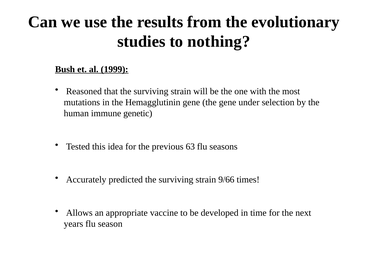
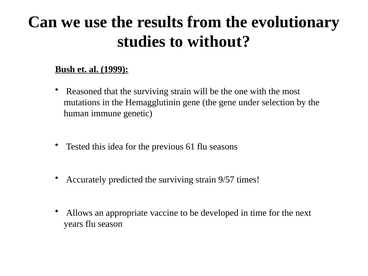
nothing: nothing -> without (219, 42)
63: 63 -> 61 (190, 147)
9/66: 9/66 -> 9/57 (226, 180)
